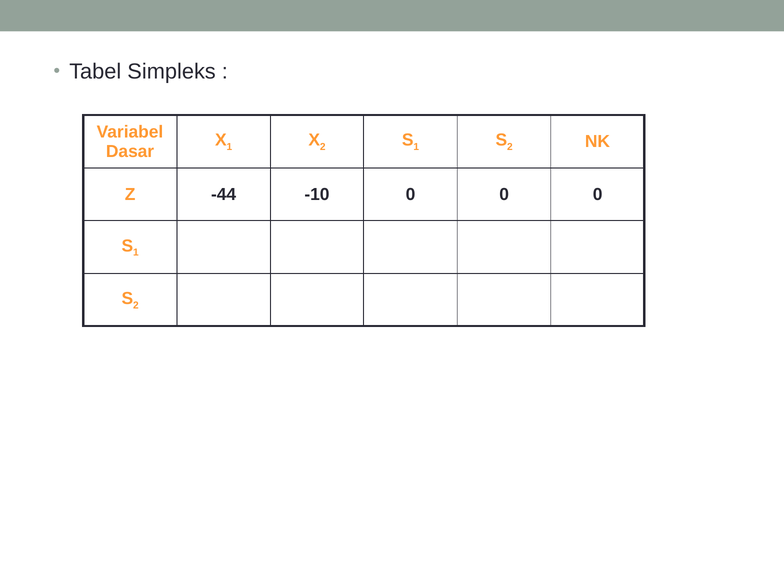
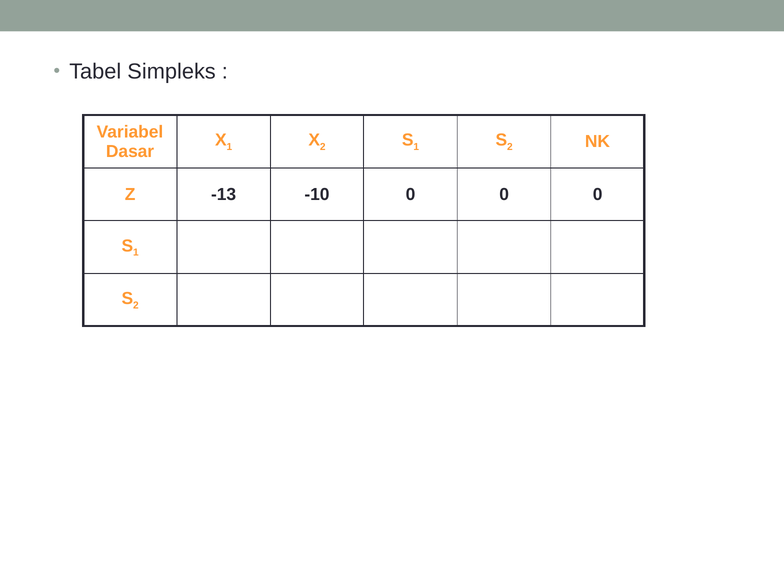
-44: -44 -> -13 (224, 194)
